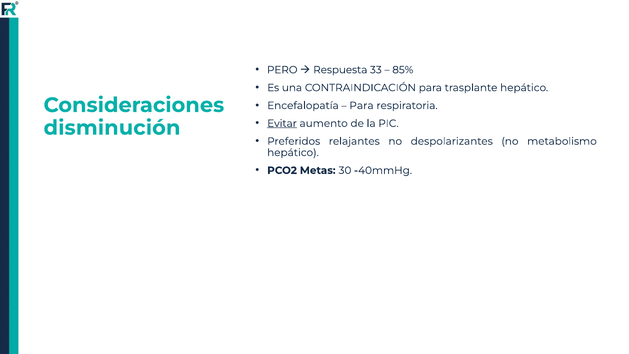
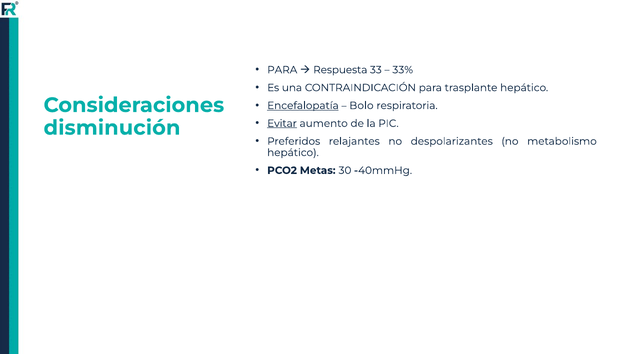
PERO: PERO -> PARA (282, 70)
85%: 85% -> 33% (403, 70)
Encefalopatía underline: none -> present (303, 106)
Para: Para -> Bolo (361, 106)
